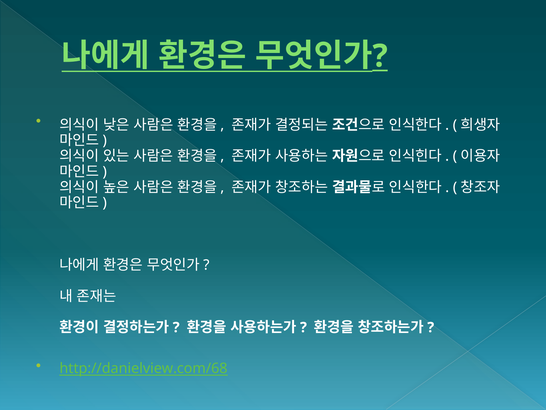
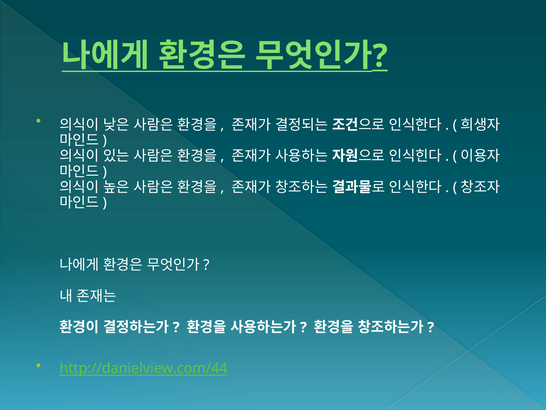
http://danielview.com/68: http://danielview.com/68 -> http://danielview.com/44 (143, 368)
